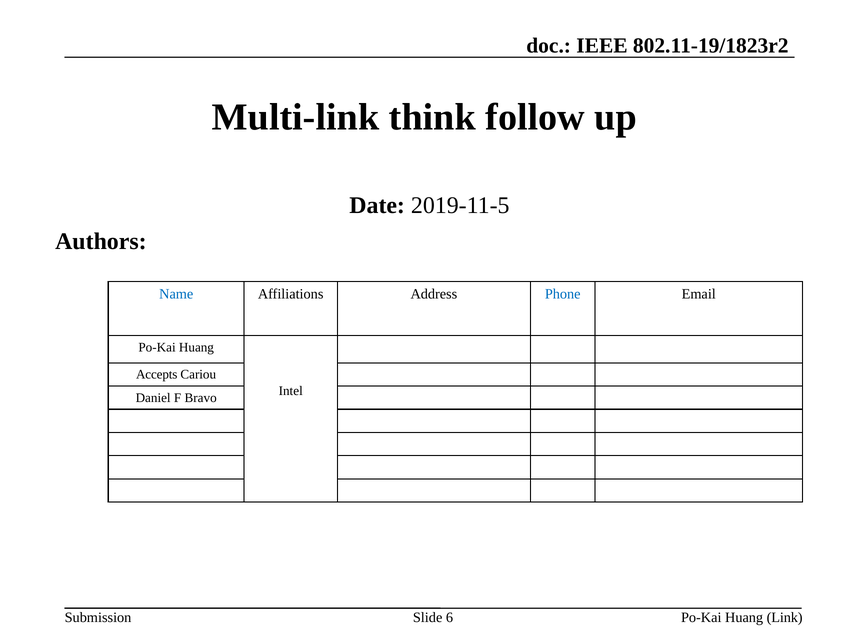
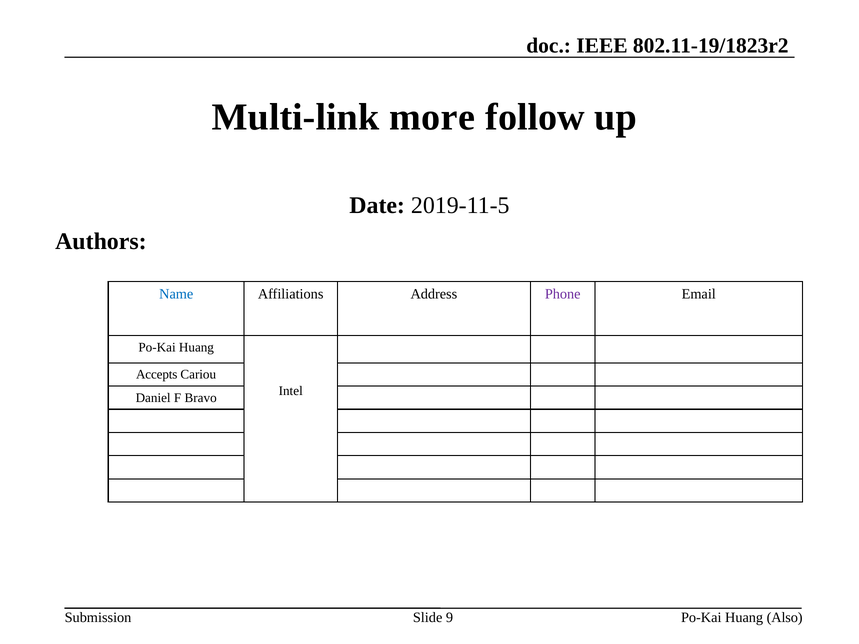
think: think -> more (432, 117)
Phone colour: blue -> purple (563, 294)
6: 6 -> 9 (450, 618)
Link: Link -> Also (785, 618)
